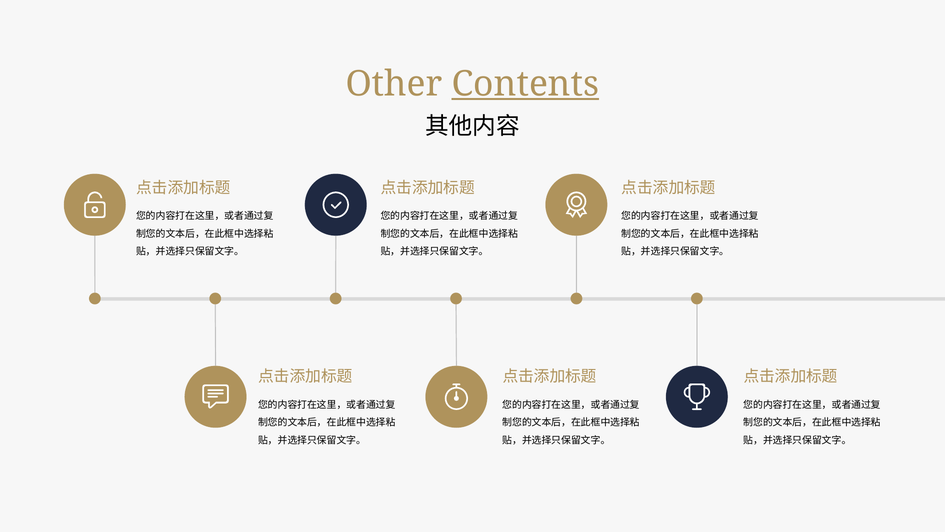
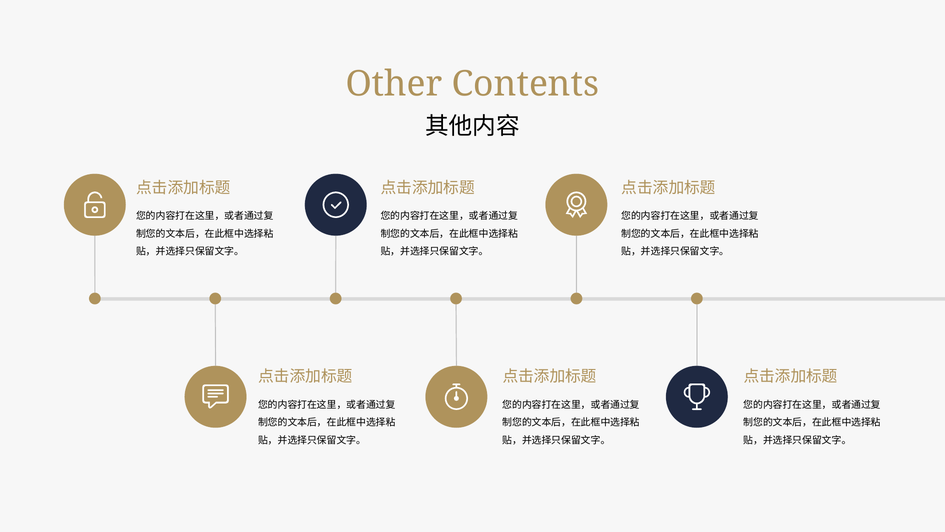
Contents underline: present -> none (525, 84)
